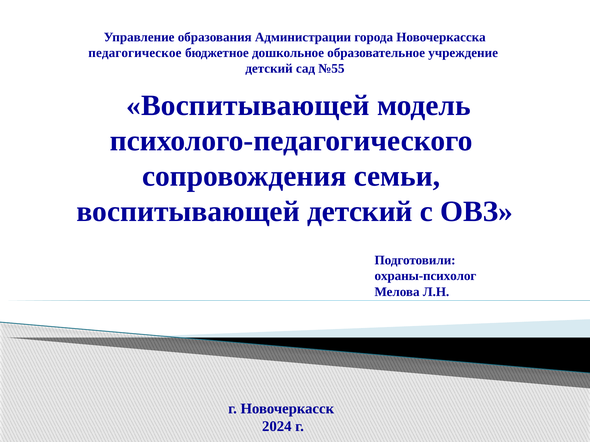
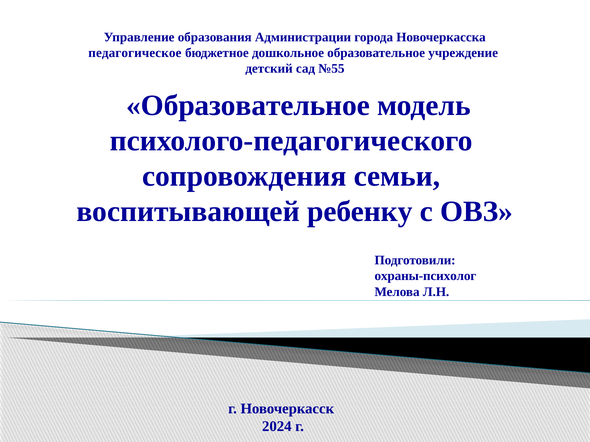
Воспитывающей: Воспитывающей -> Образовательное (248, 106)
воспитывающей детский: детский -> ребенку (360, 212)
